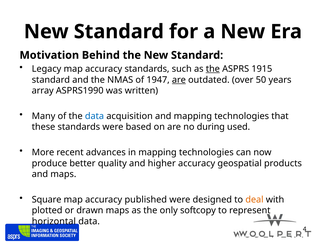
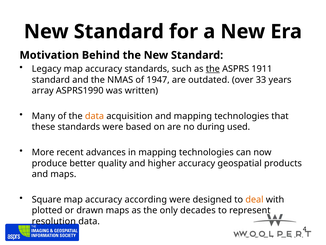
1915: 1915 -> 1911 (262, 69)
are underline: present -> none (179, 80)
50: 50 -> 33 (261, 80)
data colour: blue -> orange (94, 116)
published: published -> according (146, 199)
softcopy: softcopy -> decades (198, 210)
horizontal: horizontal -> resolution (54, 221)
